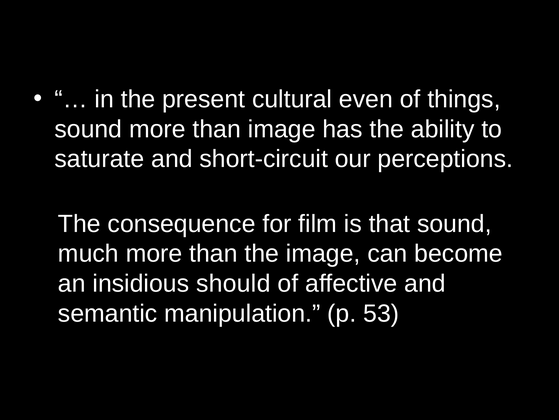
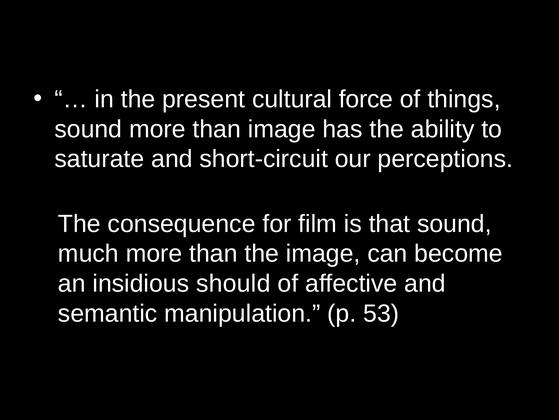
even: even -> force (366, 99)
